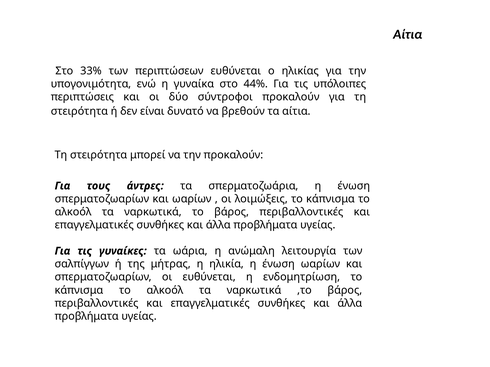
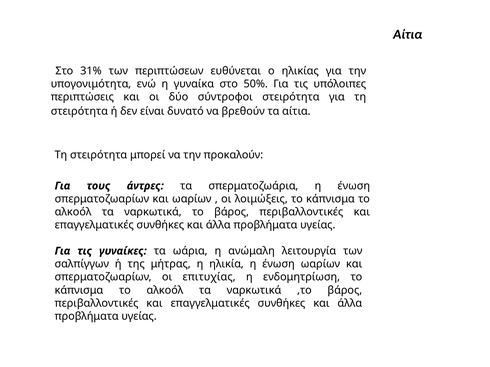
33%: 33% -> 31% (91, 71)
44%: 44% -> 50% (256, 84)
σύντροφοι προκαλούν: προκαλούν -> στειρότητα (291, 97)
οι ευθύνεται: ευθύνεται -> επιτυχίας (209, 277)
